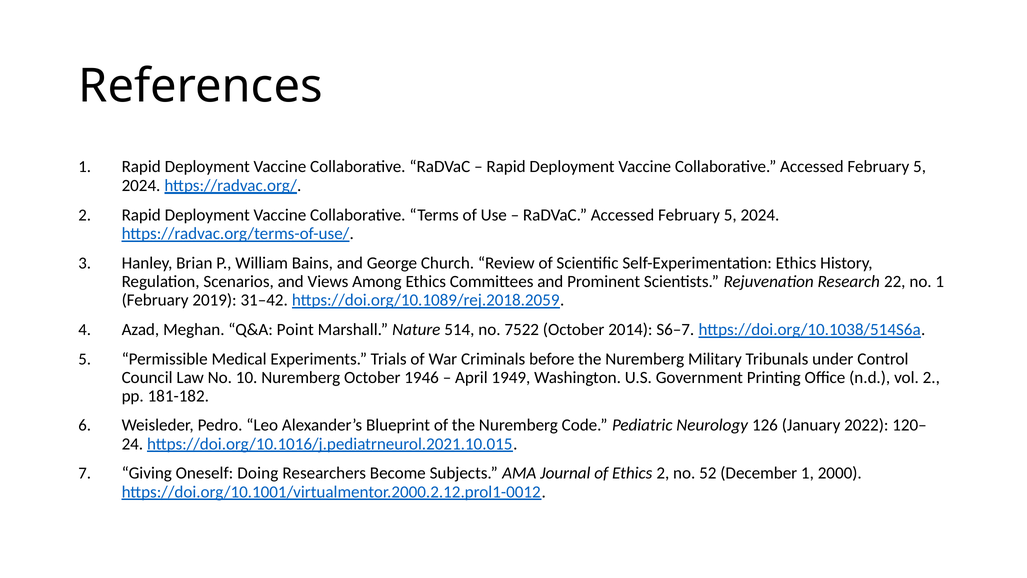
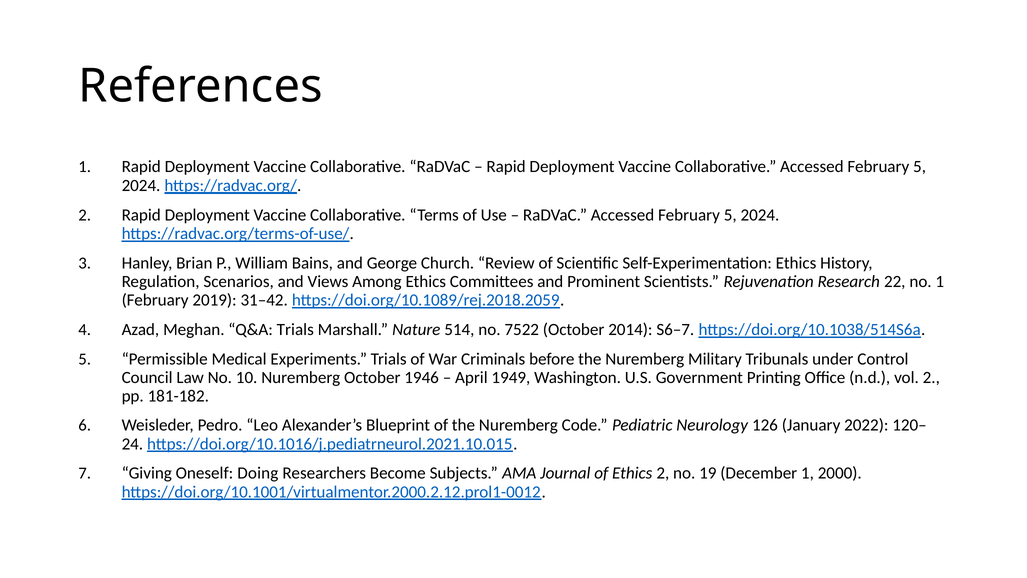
Q&A Point: Point -> Trials (295, 330)
52: 52 -> 19 (708, 473)
